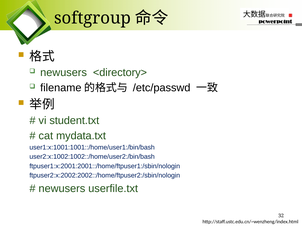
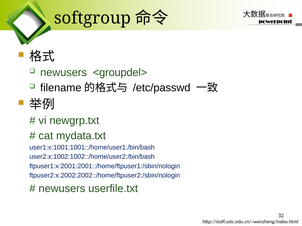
<directory>: <directory> -> <groupdel> (120, 73)
student.txt: student.txt -> newgrp.txt (74, 121)
